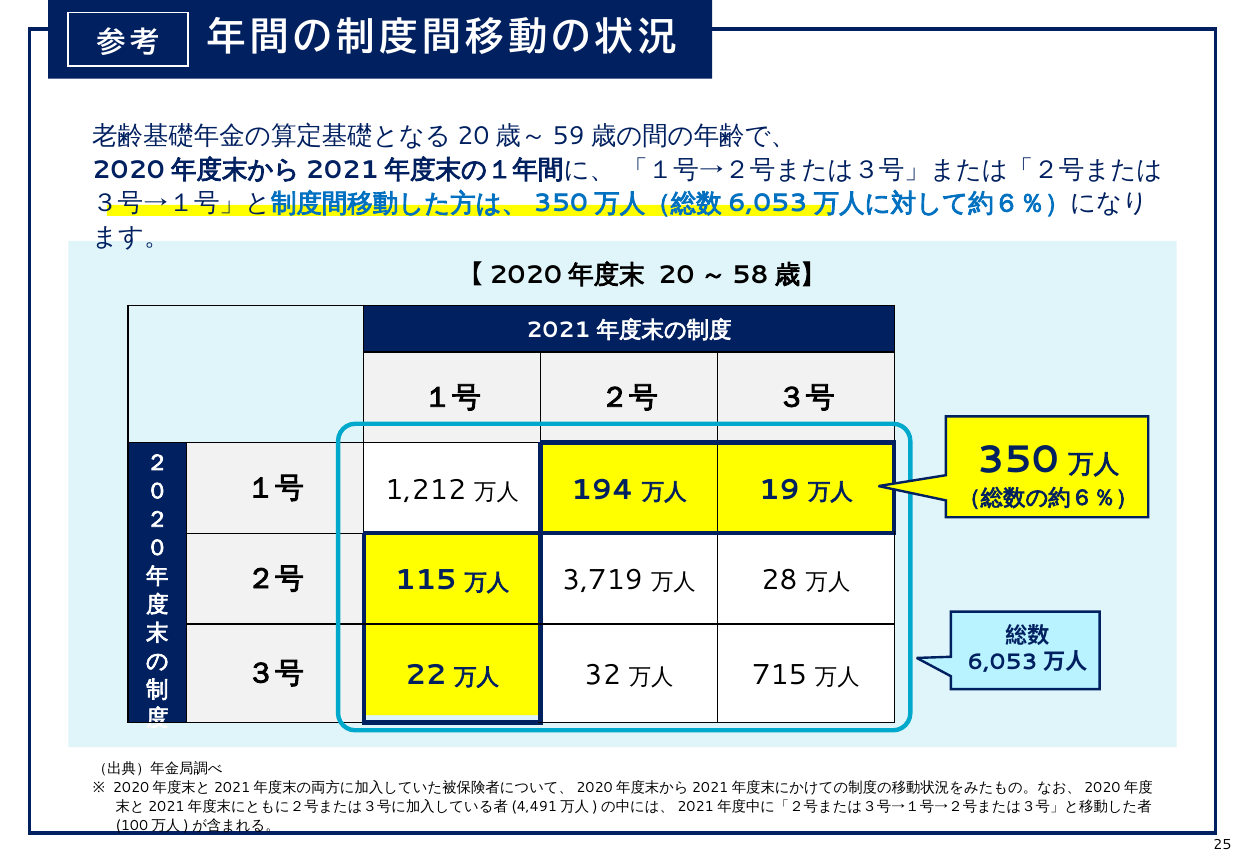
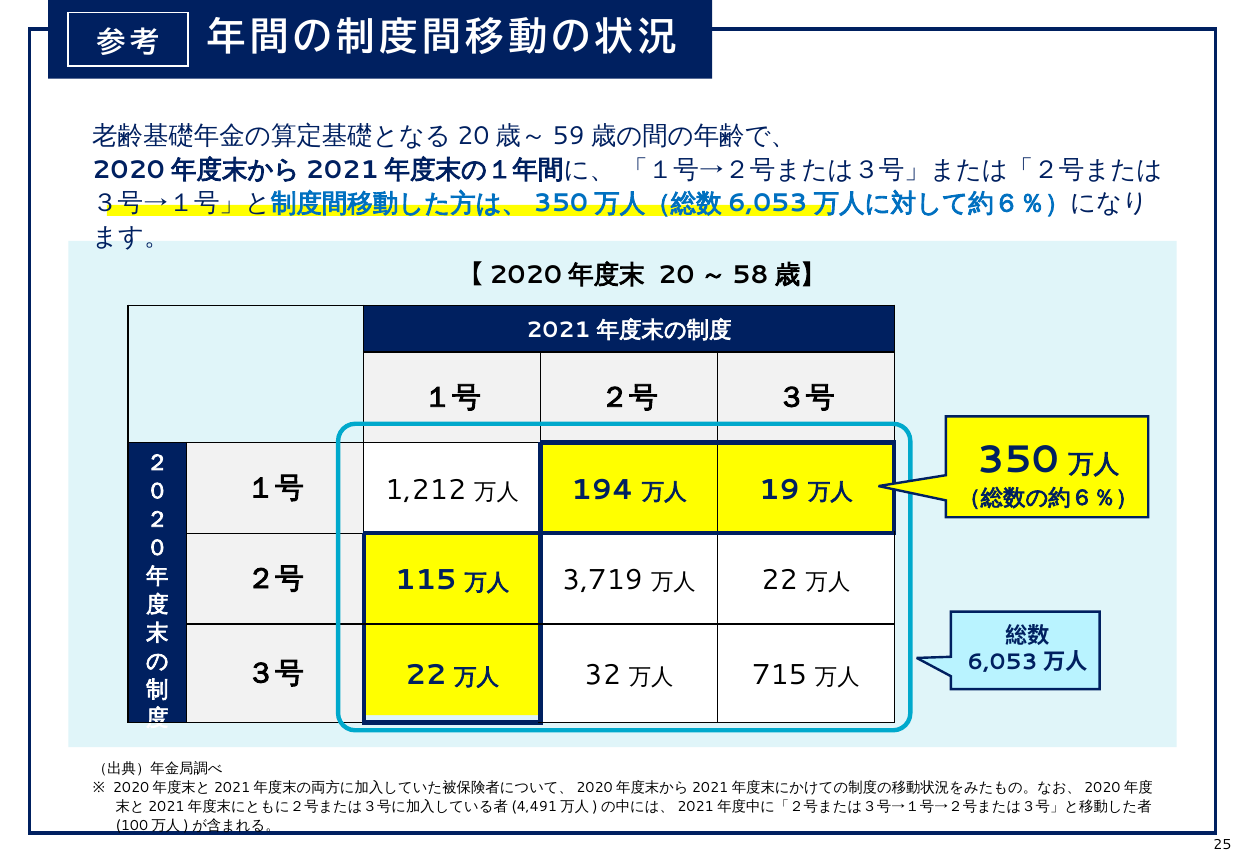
28: 28 -> 22 (779, 580)
